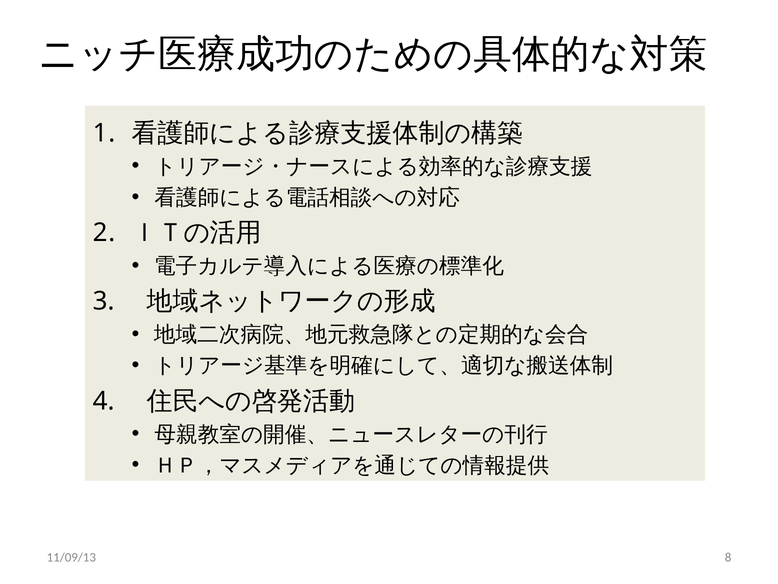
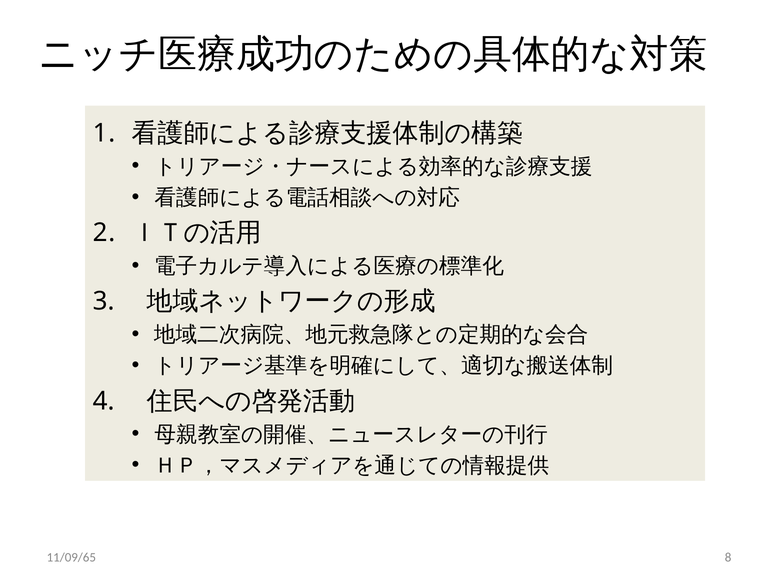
11/09/13: 11/09/13 -> 11/09/65 (71, 557)
